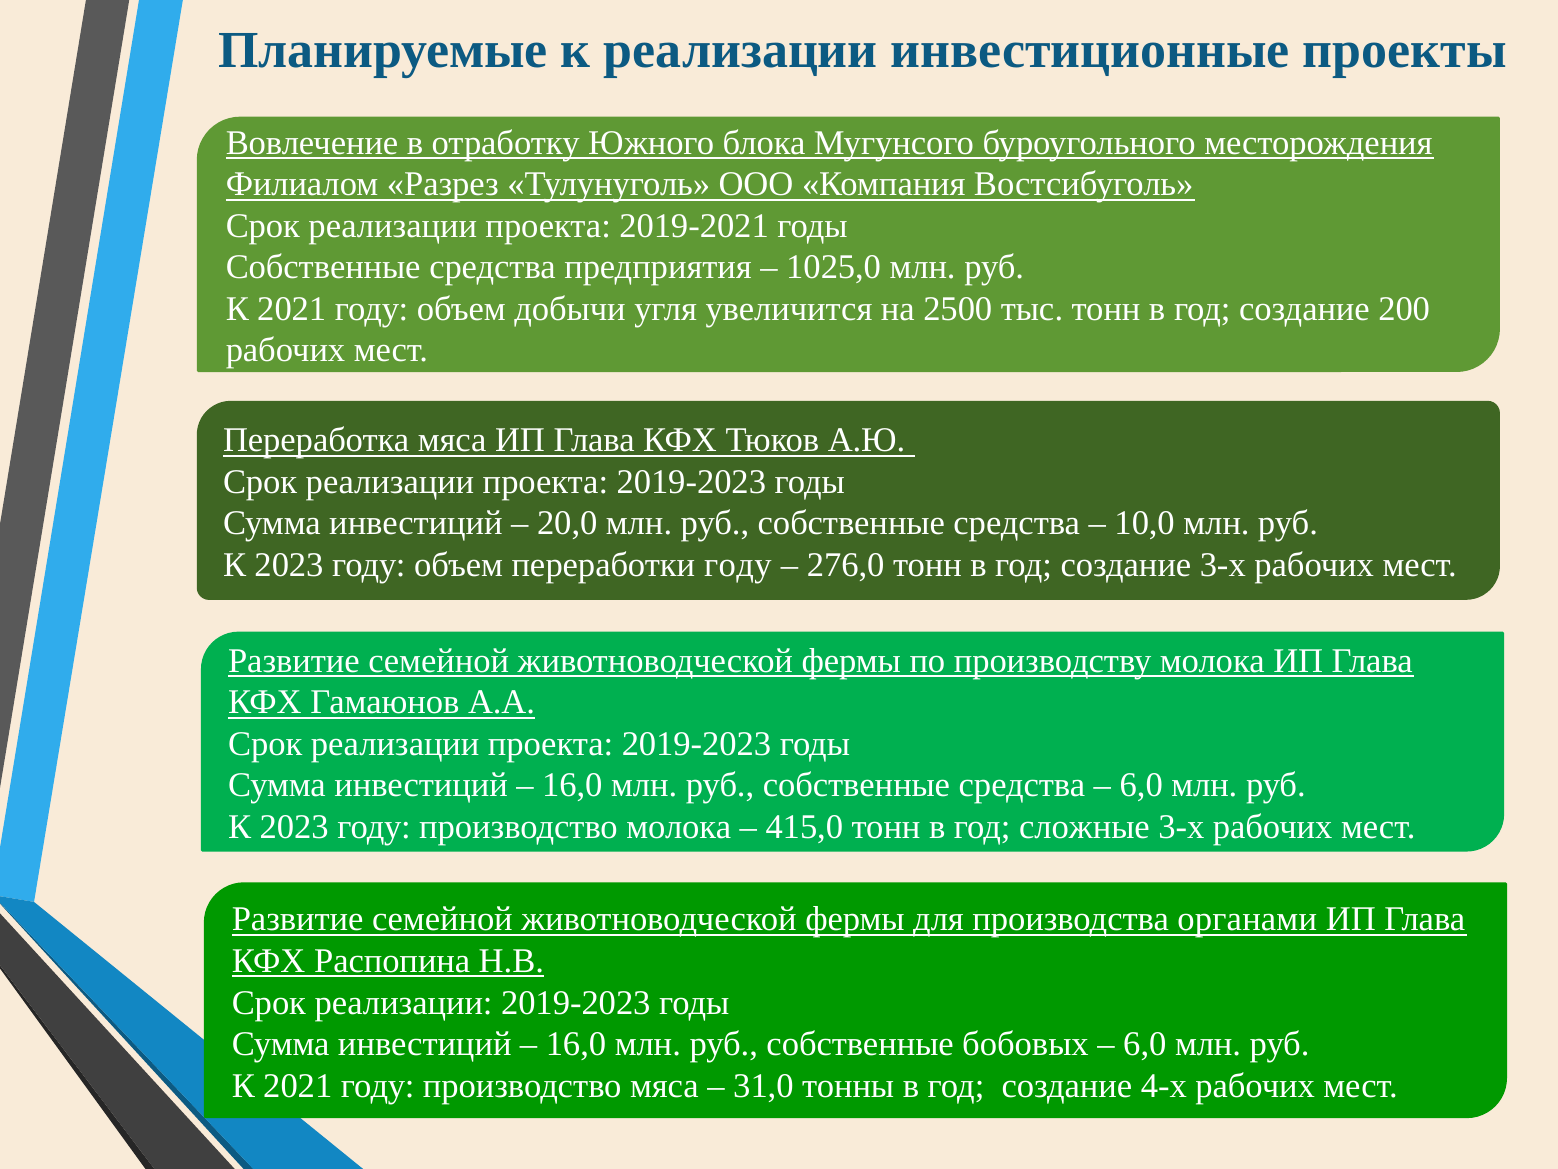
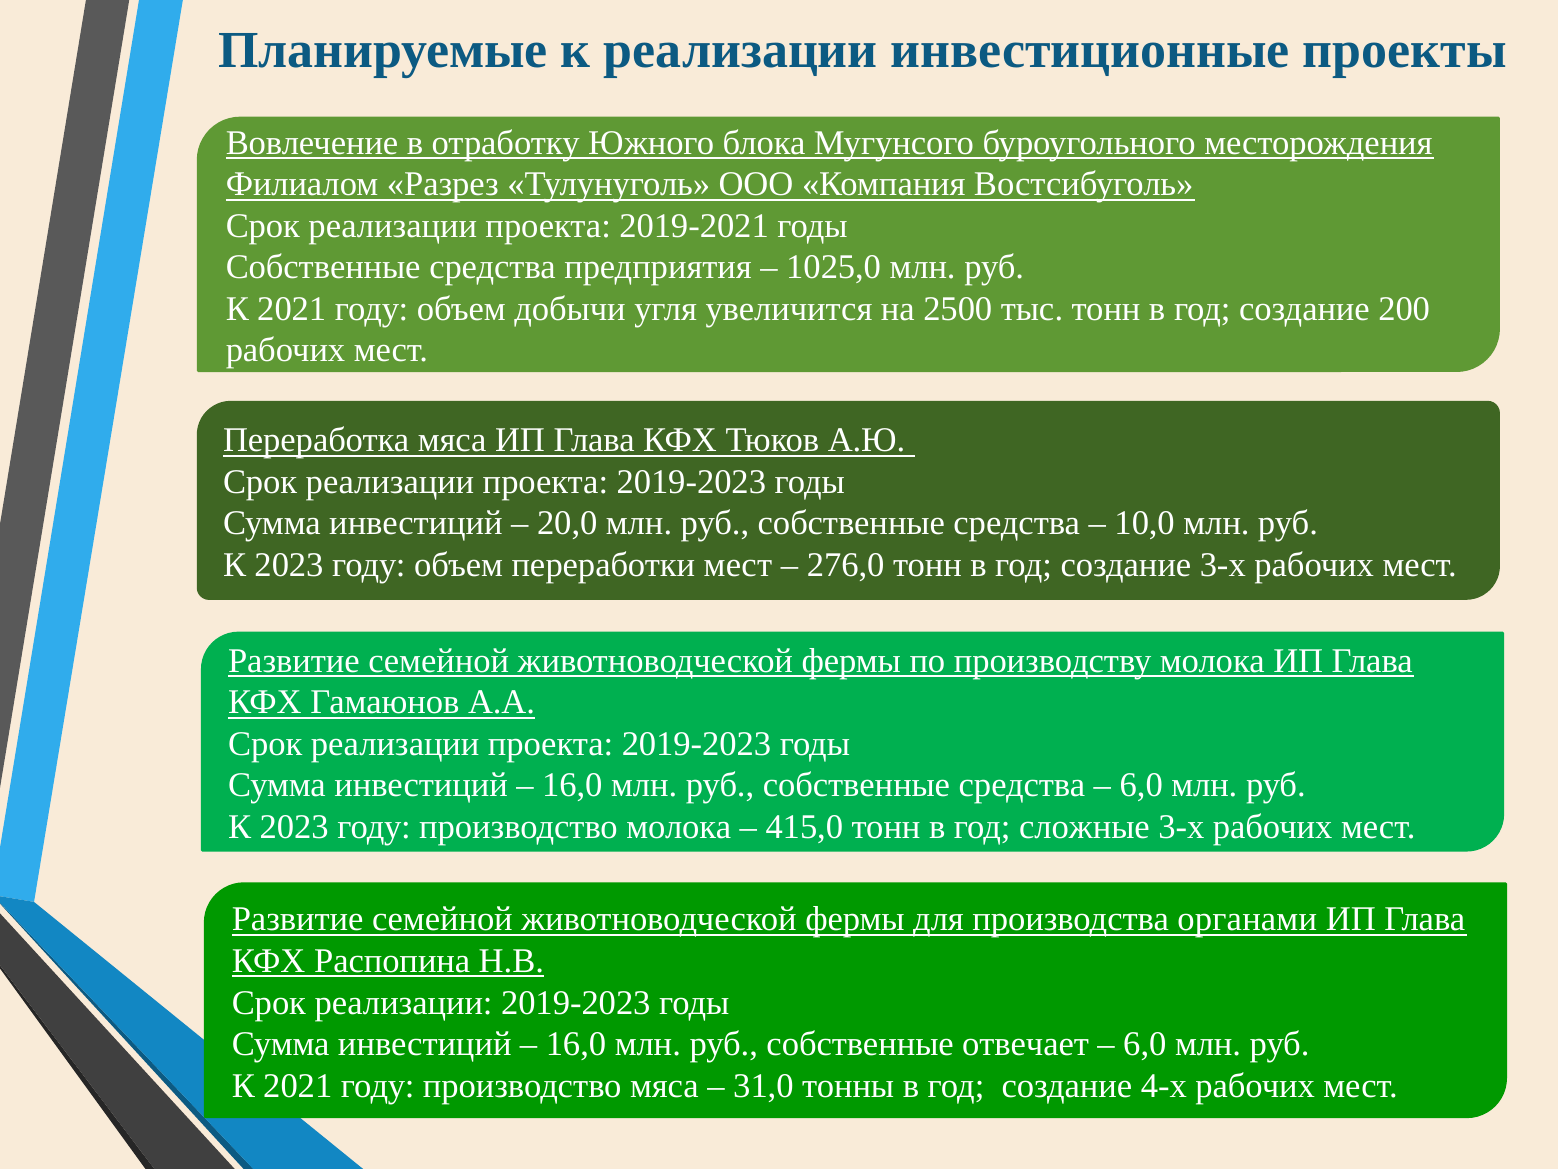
переработки году: году -> мест (738, 565)
бобовых: бобовых -> отвечает (1026, 1044)
